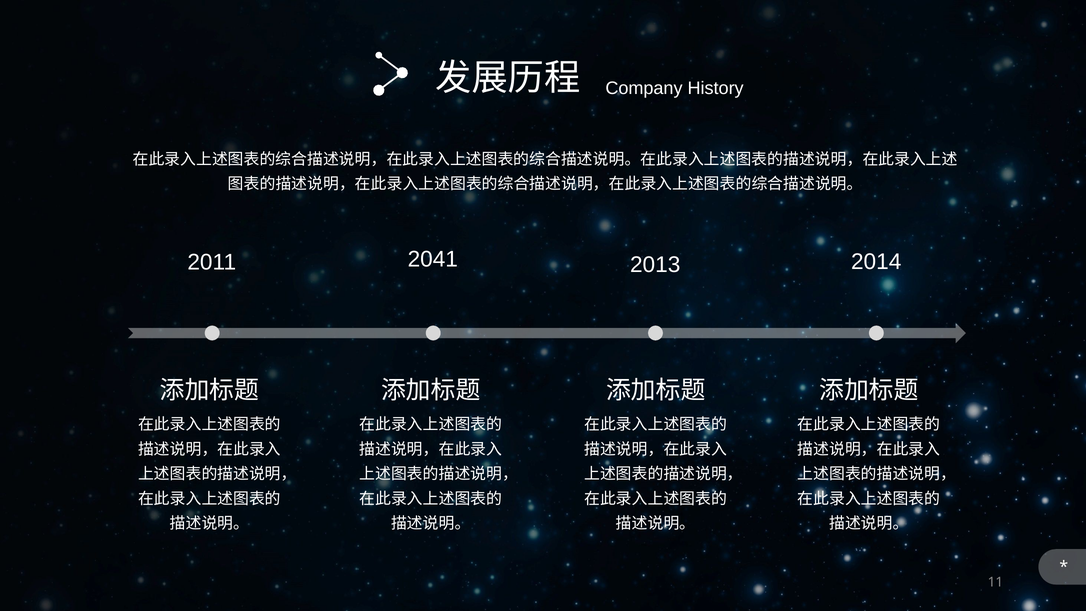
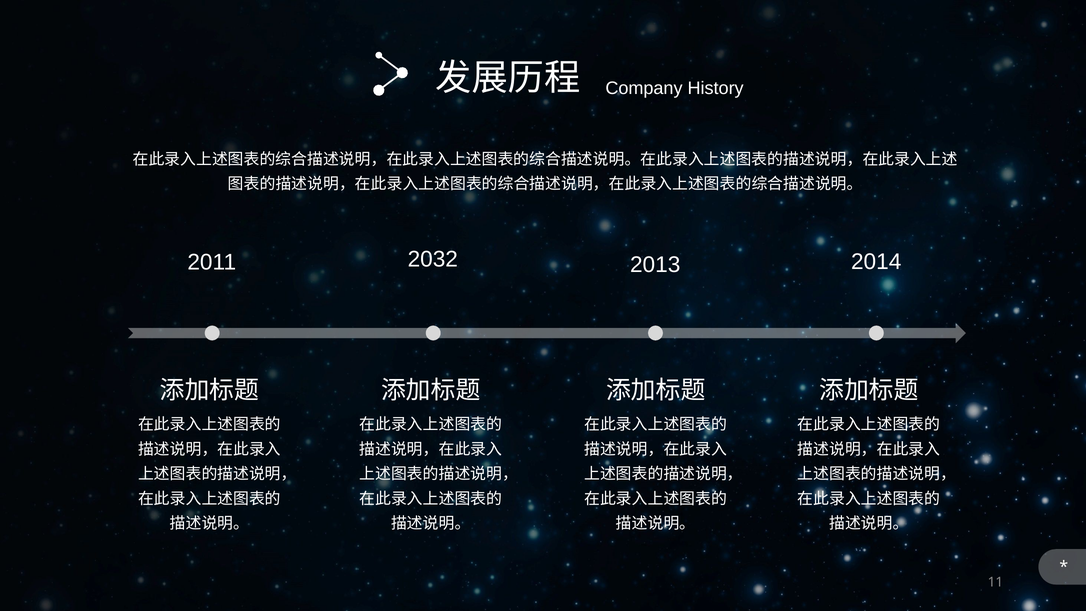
2041: 2041 -> 2032 (433, 259)
